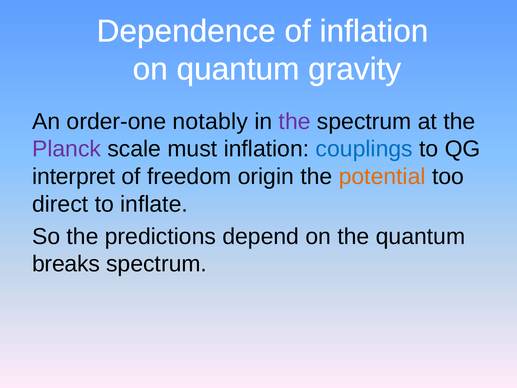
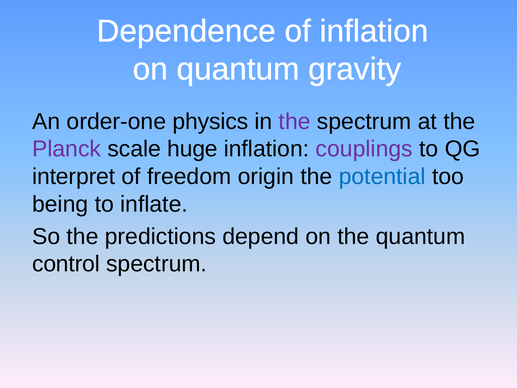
notably: notably -> physics (210, 121)
must: must -> huge (193, 149)
couplings colour: blue -> purple (364, 149)
potential colour: orange -> blue (382, 177)
direct: direct -> being (60, 204)
breaks: breaks -> control (66, 264)
